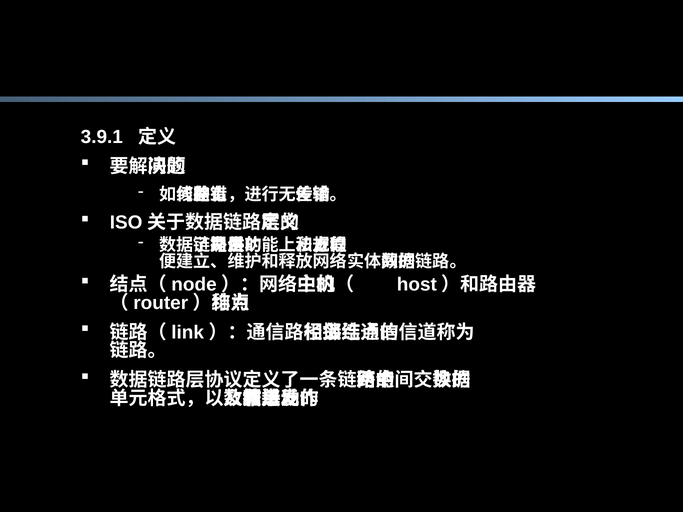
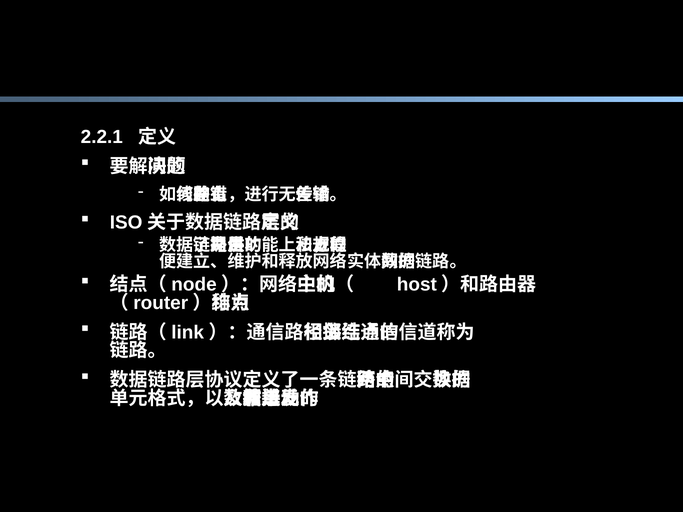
3.9.1: 3.9.1 -> 2.2.1 (102, 137)
